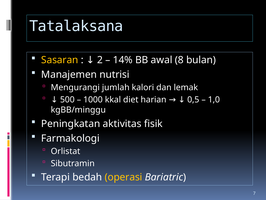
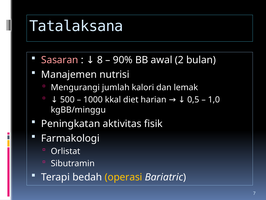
Sasaran colour: yellow -> pink (60, 60)
2: 2 -> 8 (100, 60)
14%: 14% -> 90% (123, 60)
8: 8 -> 2 (179, 60)
